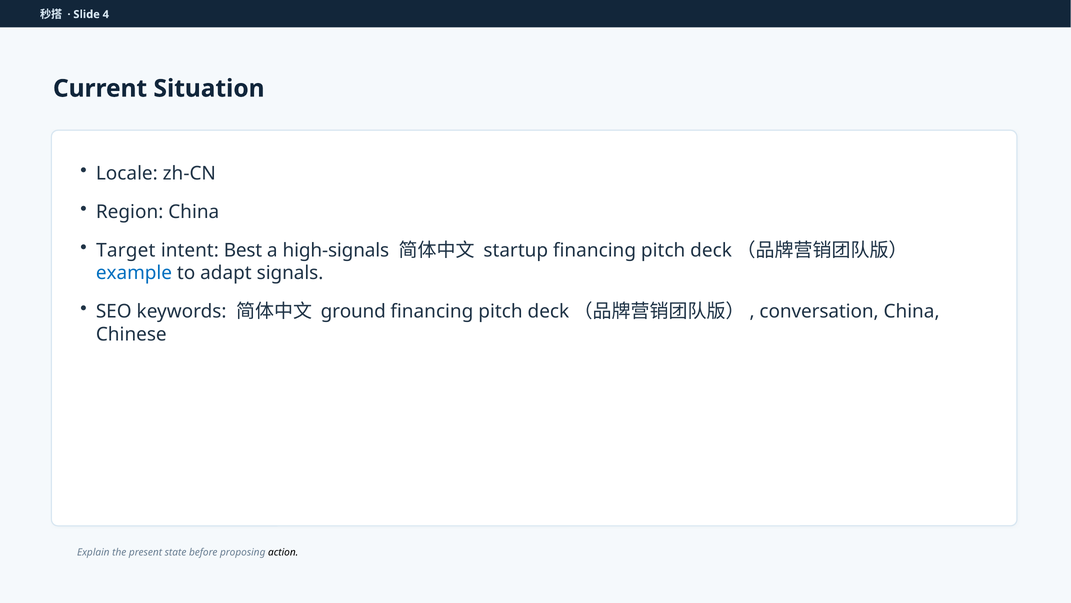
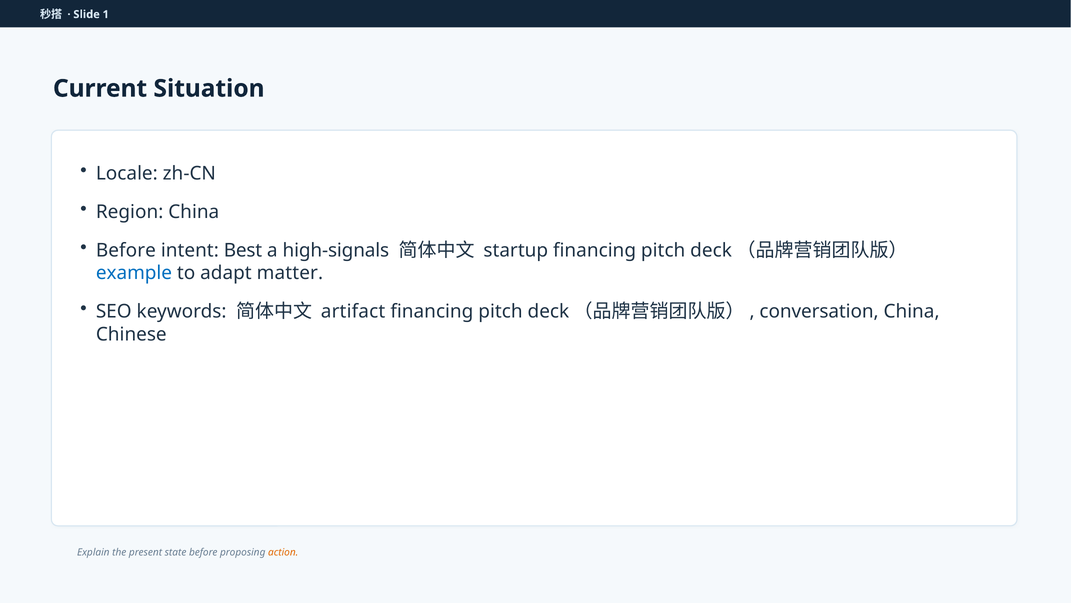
4: 4 -> 1 (106, 14)
Target: Target -> Before (126, 250)
signals: signals -> matter (290, 273)
ground: ground -> artifact (353, 311)
action colour: black -> orange (283, 552)
